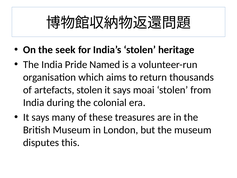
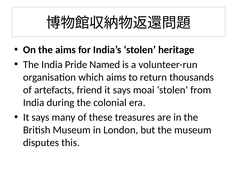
the seek: seek -> aims (66, 50)
artefacts stolen: stolen -> friend (89, 90)
